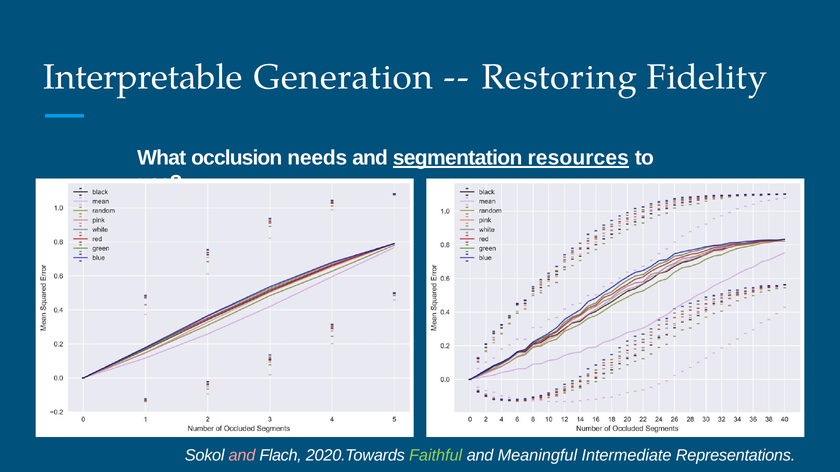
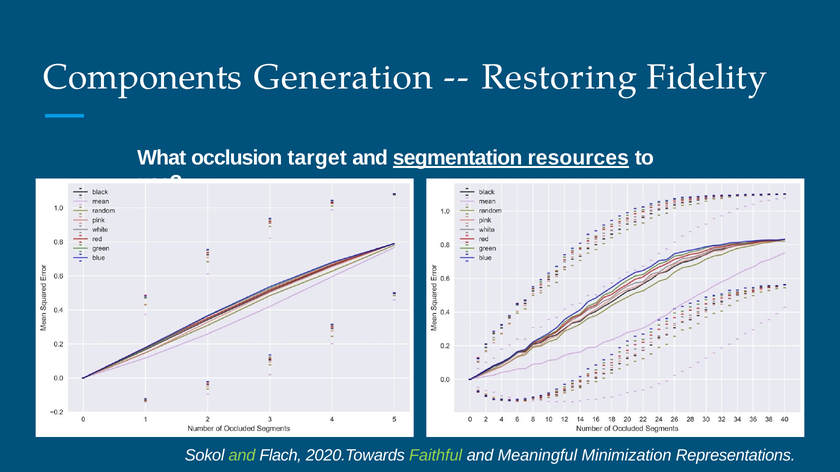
Interpretable: Interpretable -> Components (143, 77)
needs: needs -> target (317, 158)
and colour: pink -> light green (242, 456)
Intermediate: Intermediate -> Minimization (627, 456)
